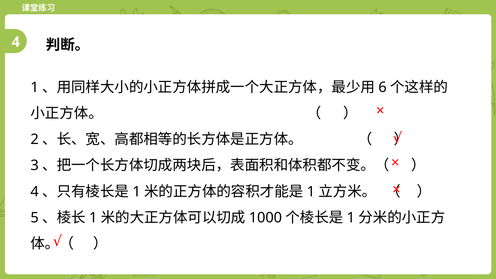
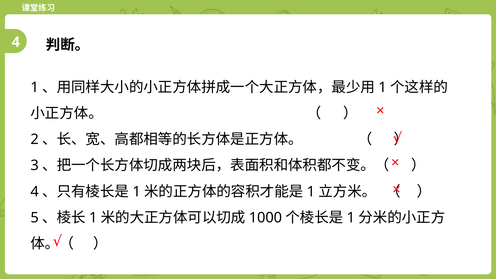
6: 6 -> 1 (383, 87)
